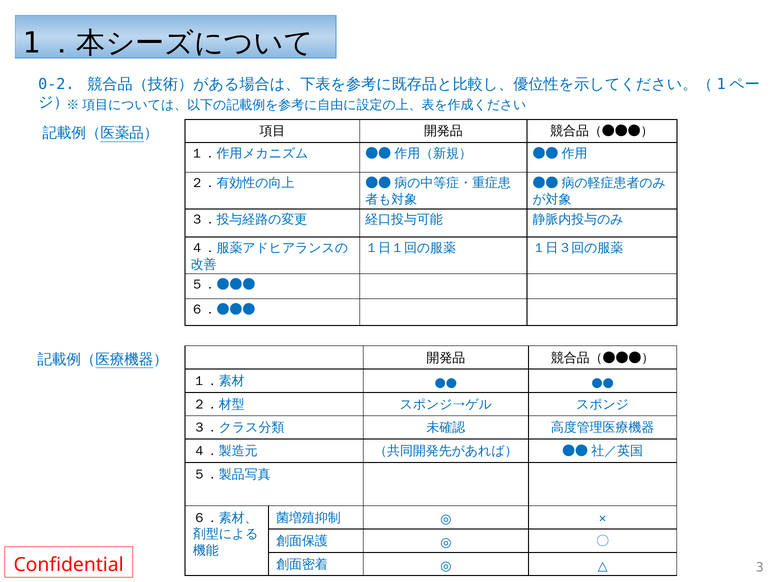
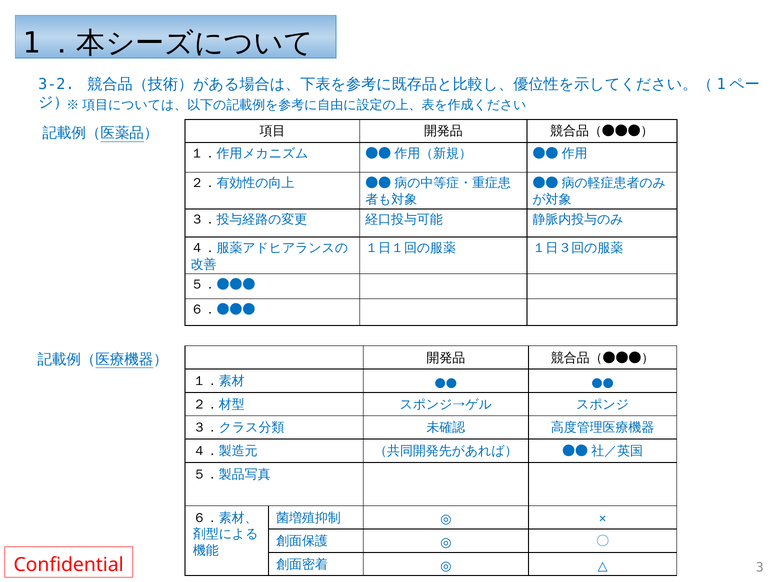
0-2: 0-2 -> 3-2 (56, 84)
